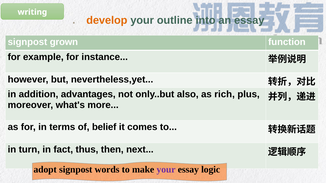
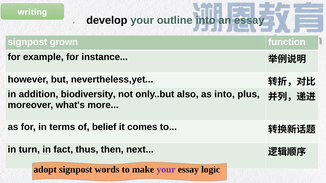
develop colour: orange -> black (107, 20)
advantages: advantages -> biodiversity (88, 94)
as rich: rich -> into (225, 94)
